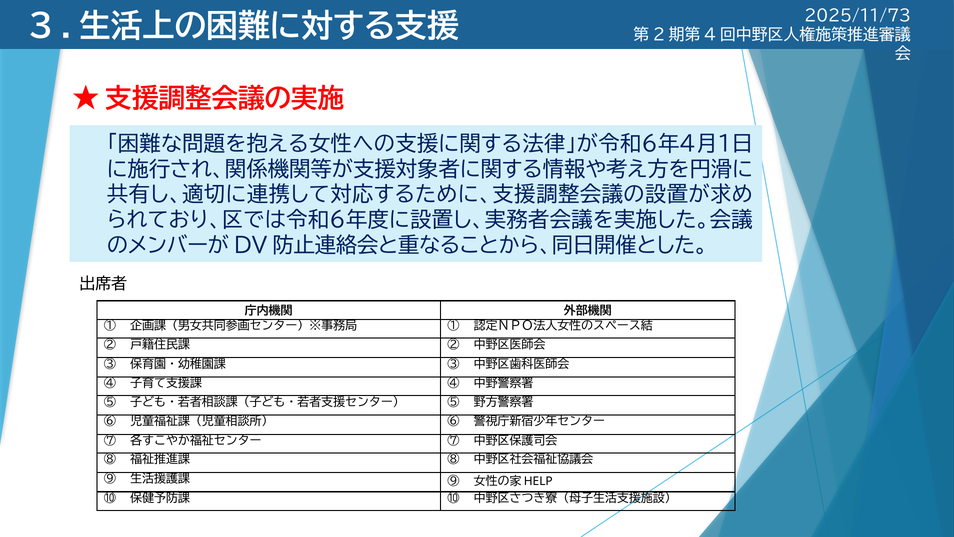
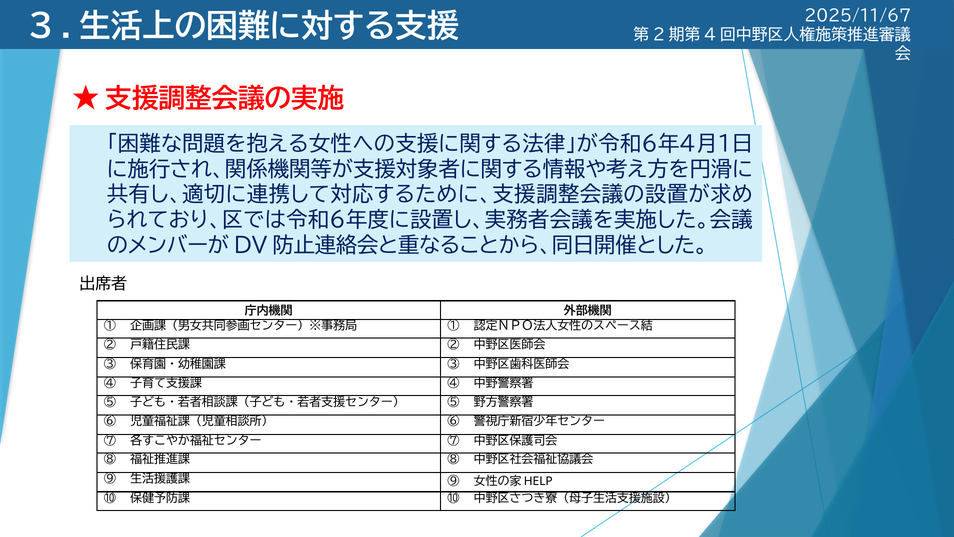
2025/11/73: 2025/11/73 -> 2025/11/67 (858, 16)
